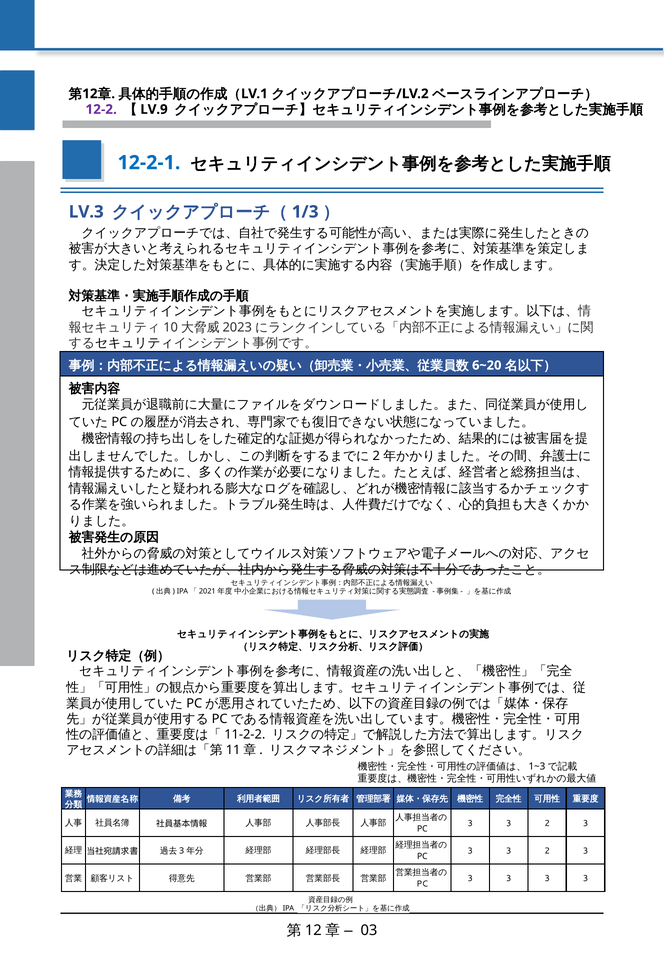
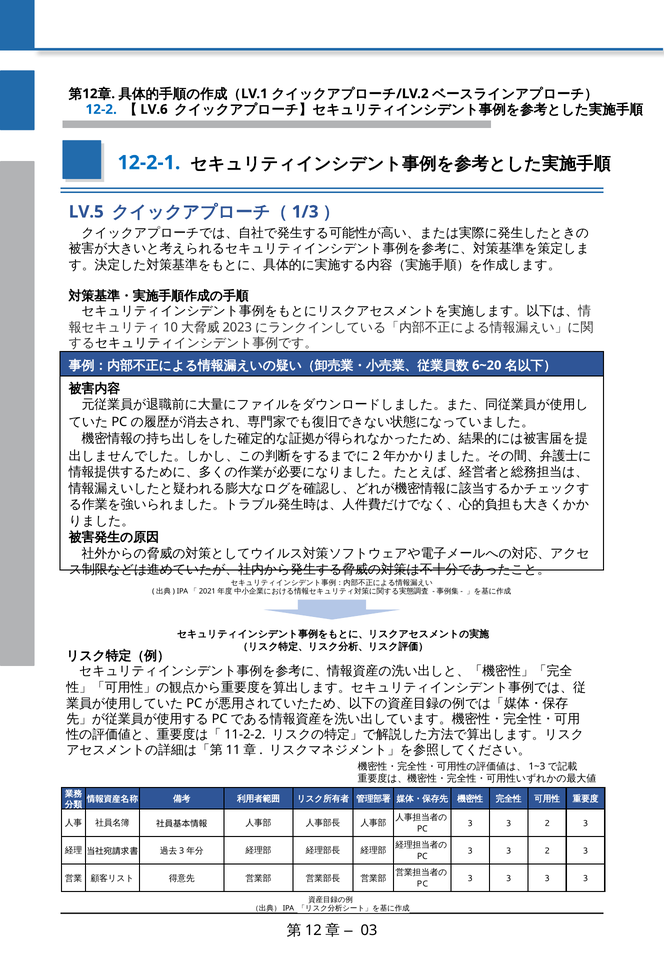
12-2 colour: purple -> blue (101, 110)
LV.9: LV.9 -> LV.6 (154, 110)
LV.3: LV.3 -> LV.5 (86, 212)
